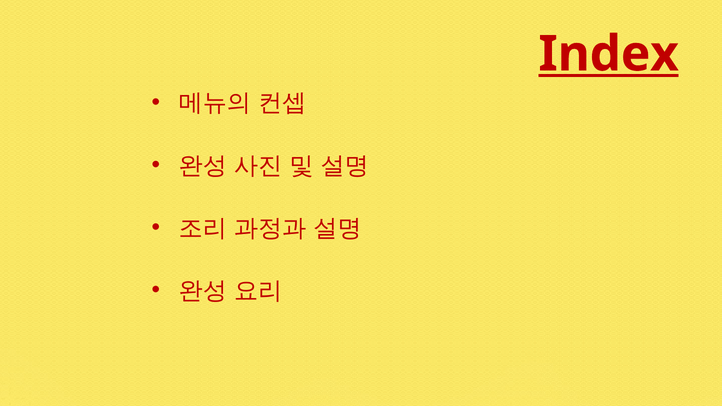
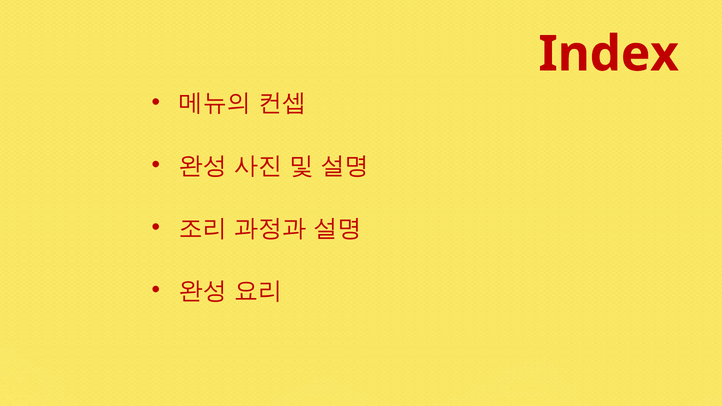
Index underline: present -> none (609, 54)
